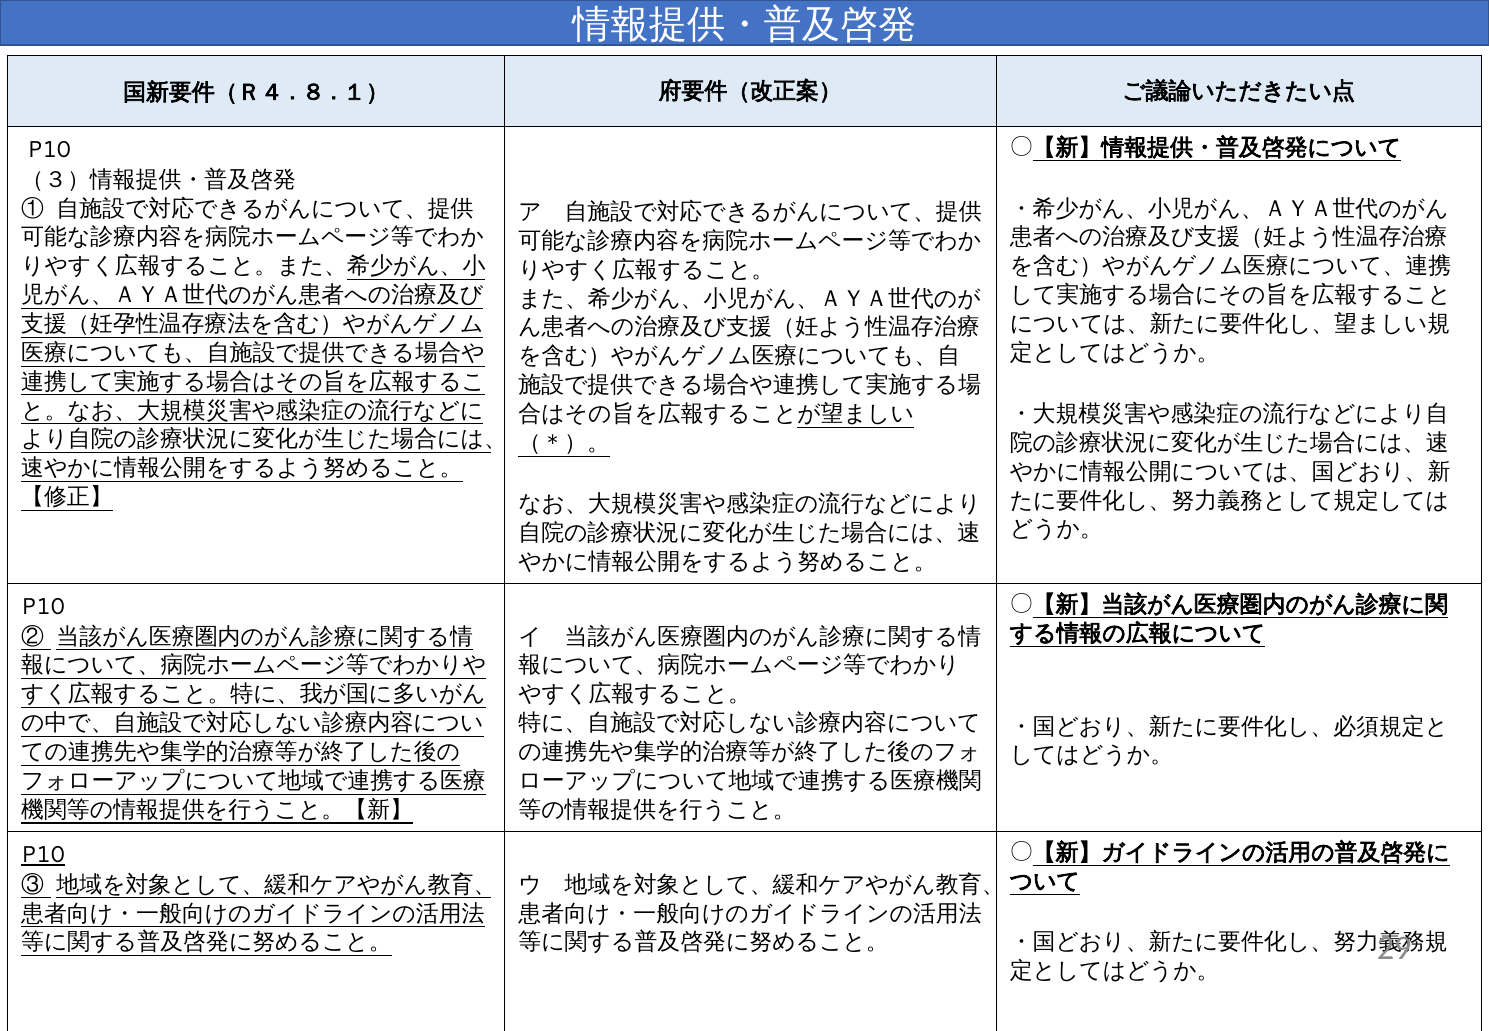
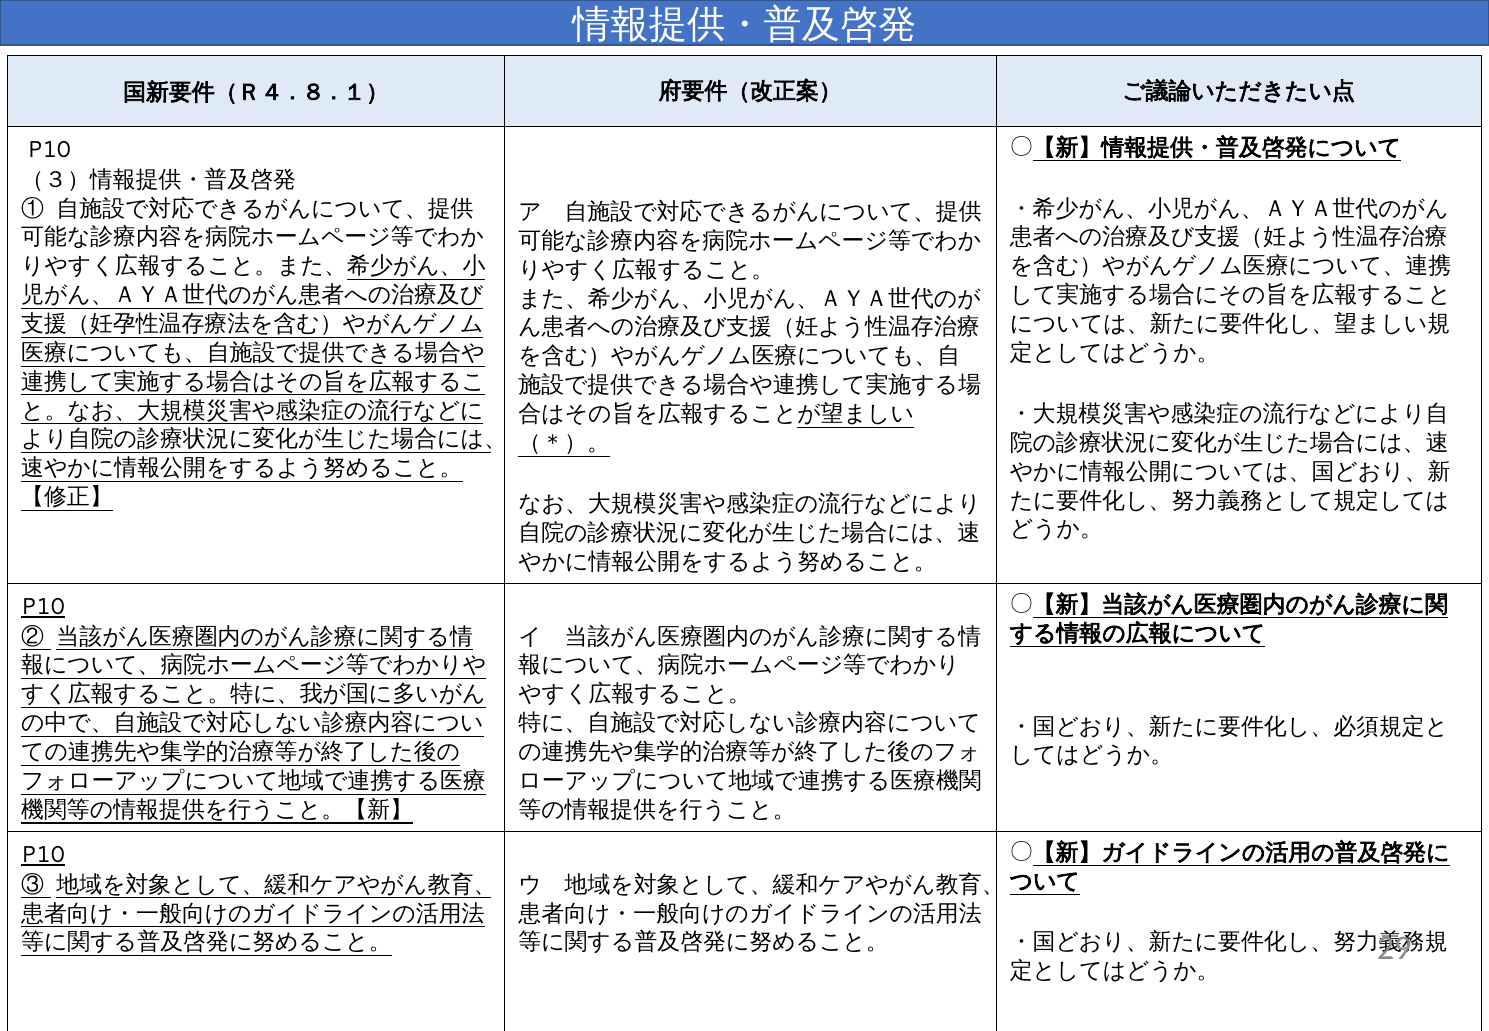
P10 underline: none -> present (43, 607)
